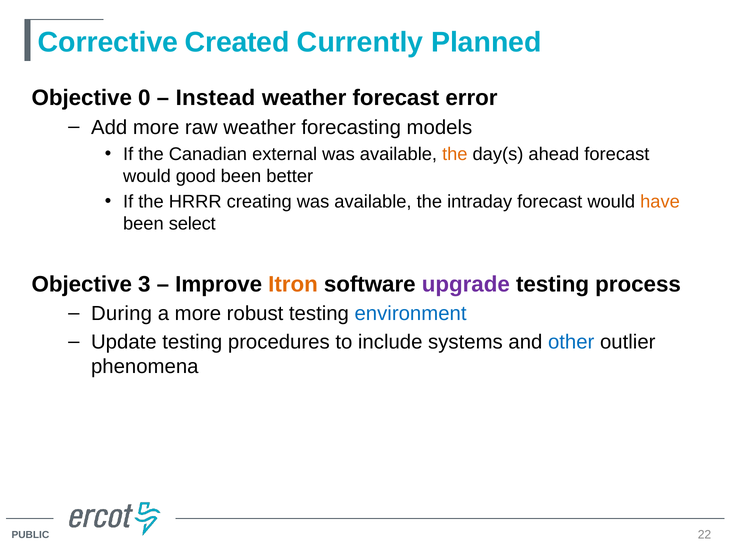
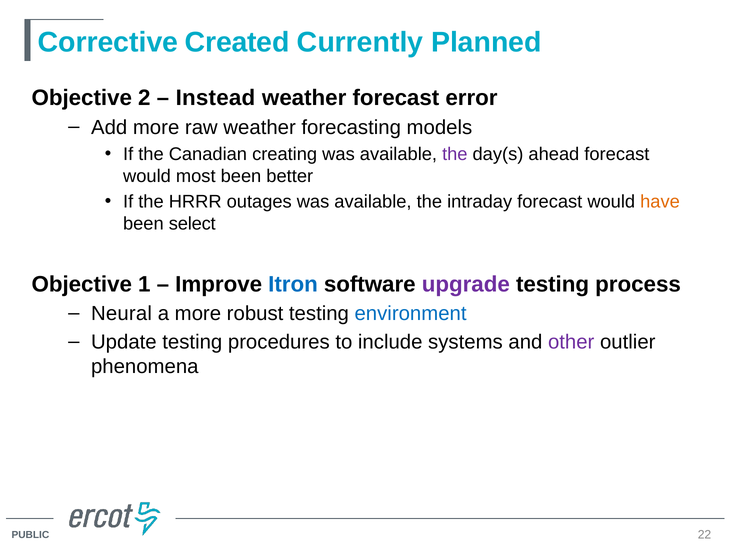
0: 0 -> 2 (144, 98)
external: external -> creating (285, 154)
the colour: orange -> purple (455, 154)
good: good -> most (196, 176)
creating: creating -> outages (259, 202)
3: 3 -> 1 (144, 284)
Itron colour: orange -> blue (293, 284)
During: During -> Neural (122, 314)
other colour: blue -> purple (571, 342)
